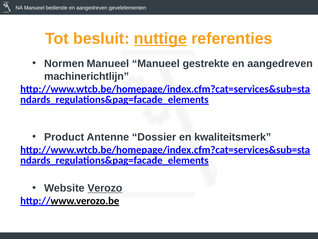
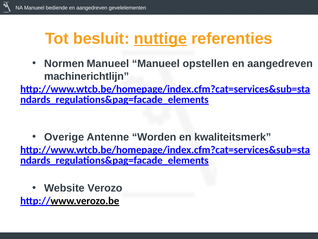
gestrekte: gestrekte -> opstellen (206, 63)
Product: Product -> Overige (64, 137)
Dossier: Dossier -> Worden (154, 137)
Verozo underline: present -> none (105, 188)
